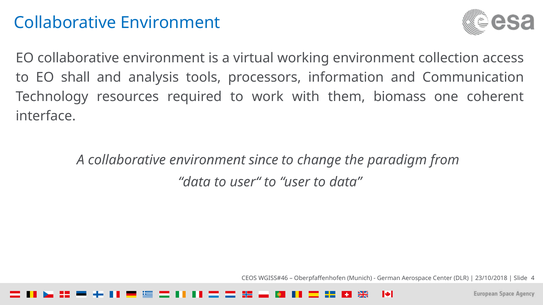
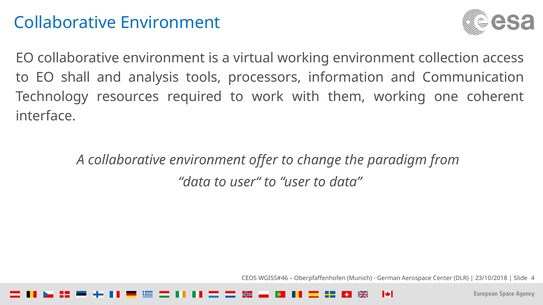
them biomass: biomass -> working (400, 97)
since: since -> offer (263, 160)
